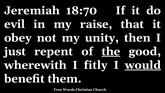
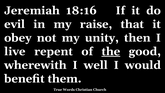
18:70: 18:70 -> 18:16 (81, 11)
just: just -> live (15, 51)
fitly: fitly -> well (96, 65)
would underline: present -> none (143, 65)
